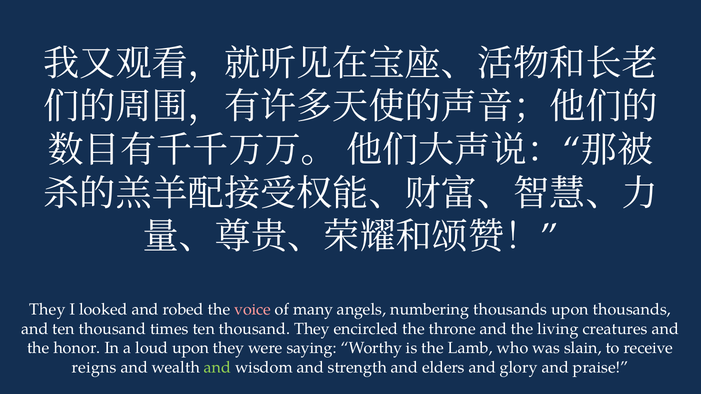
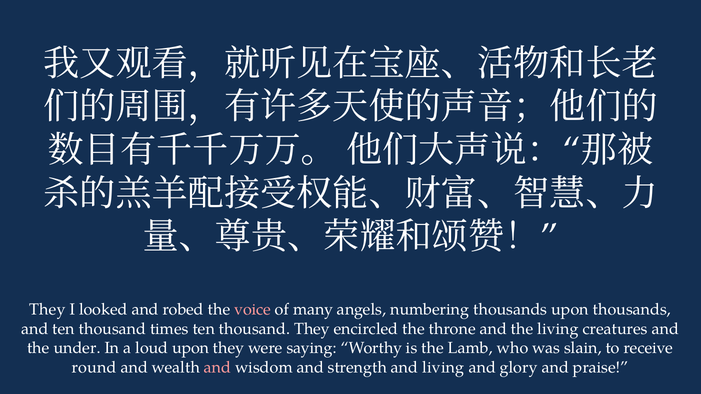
honor: honor -> under (77, 348)
reigns: reigns -> round (94, 368)
and colour: light green -> pink (217, 368)
and elders: elders -> living (443, 368)
